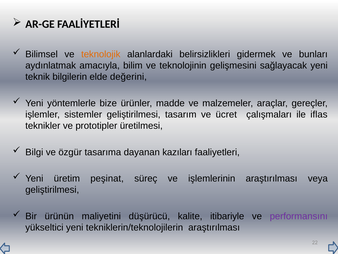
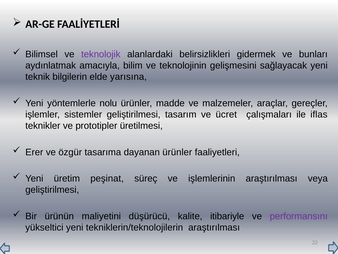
teknolojik colour: orange -> purple (101, 54)
değerini: değerini -> yarısına (128, 77)
bize: bize -> nolu (108, 103)
Bilgi: Bilgi -> Erer (34, 152)
dayanan kazıları: kazıları -> ürünler (177, 152)
